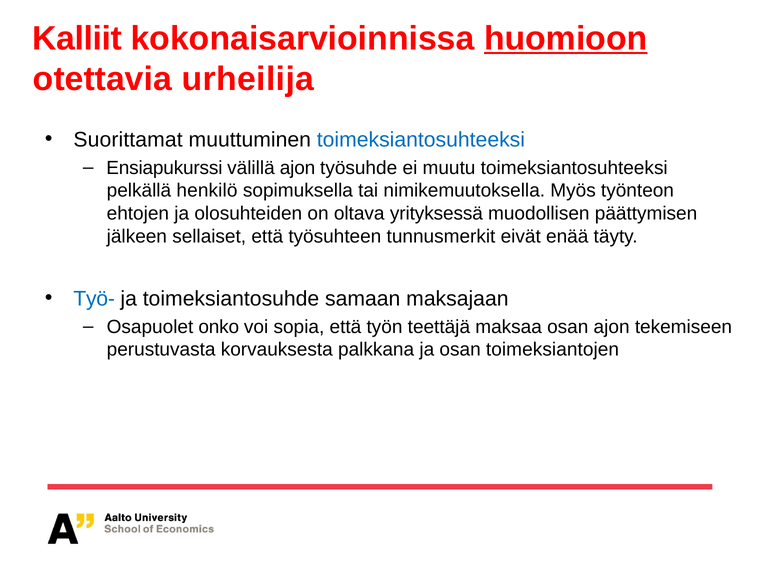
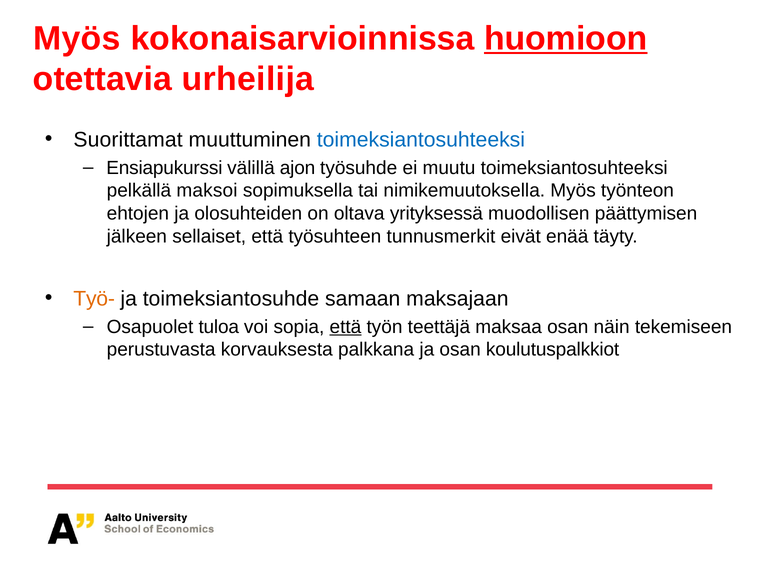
Kalliit: Kalliit -> Myös (77, 38)
henkilö: henkilö -> maksoi (207, 191)
Työ- colour: blue -> orange (94, 298)
onko: onko -> tuloa (219, 327)
että underline: none -> present (345, 327)
osan ajon: ajon -> näin (612, 327)
toimeksiantojen: toimeksiantojen -> koulutuspalkkiot (553, 350)
